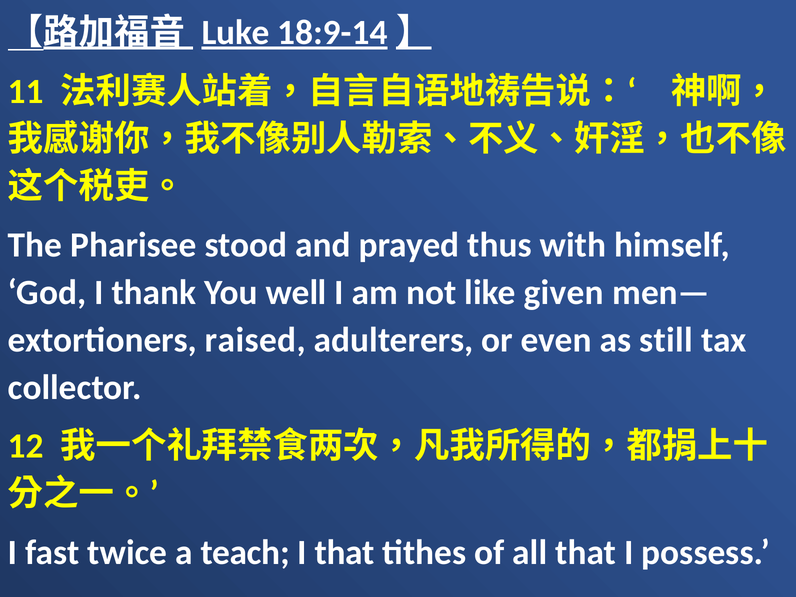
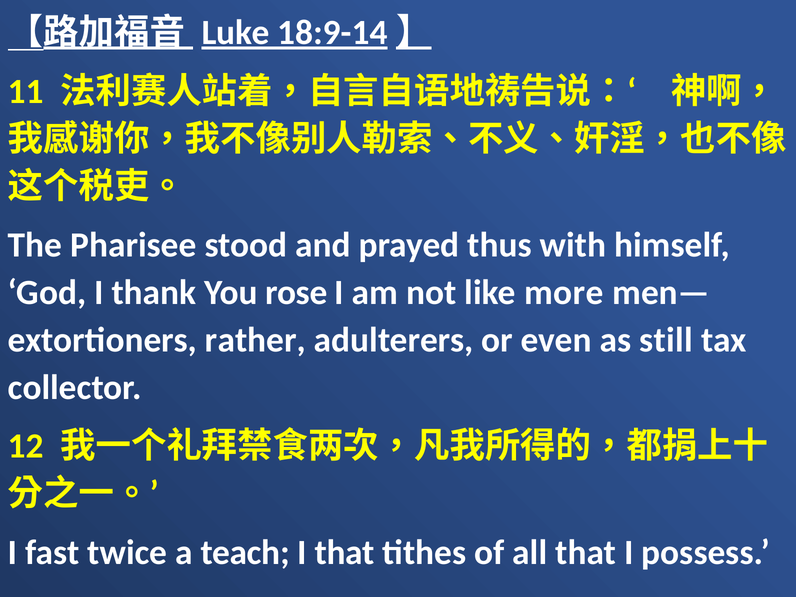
well: well -> rose (296, 293)
given: given -> more (564, 293)
raised: raised -> rather (255, 340)
